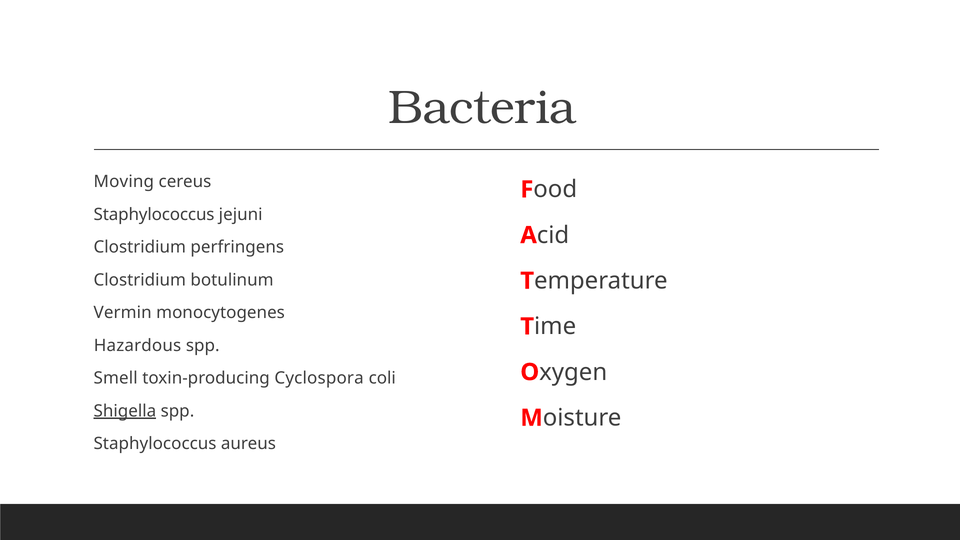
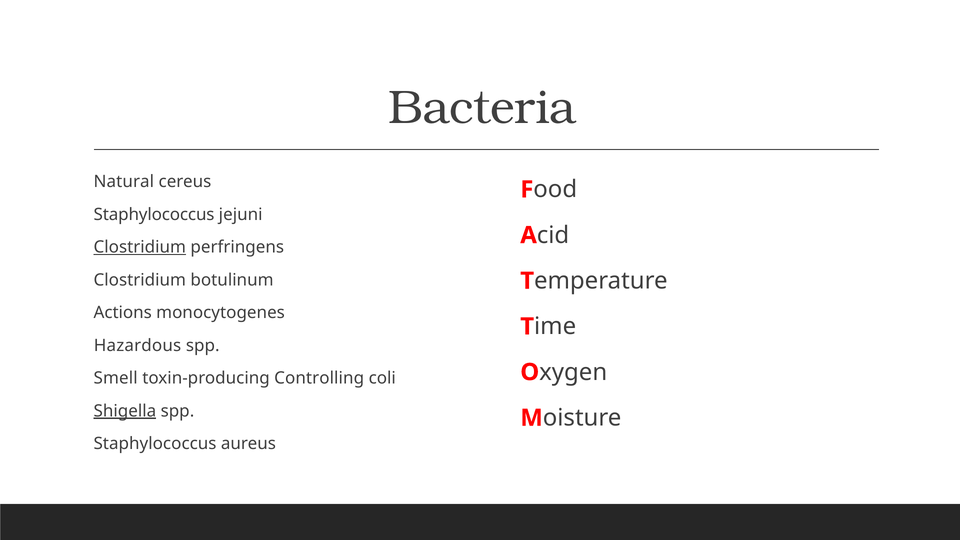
Moving: Moving -> Natural (124, 182)
Clostridium underline: none -> present (140, 247)
Vermin: Vermin -> Actions (123, 313)
Cyclospora: Cyclospora -> Controlling (319, 378)
